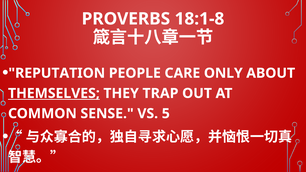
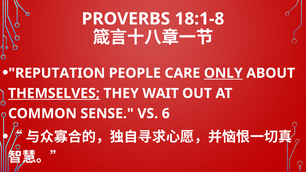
ONLY underline: none -> present (223, 73)
TRAP: TRAP -> WAIT (161, 93)
5: 5 -> 6 (166, 114)
